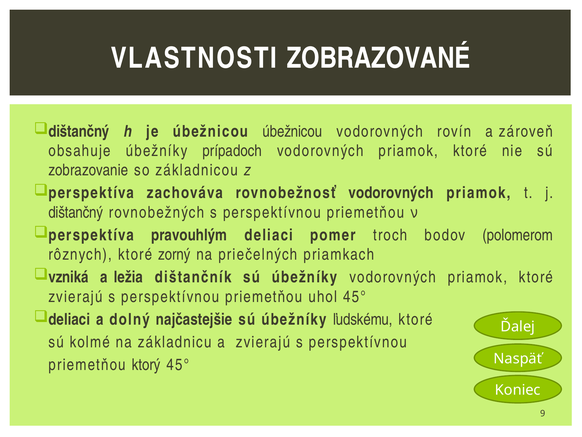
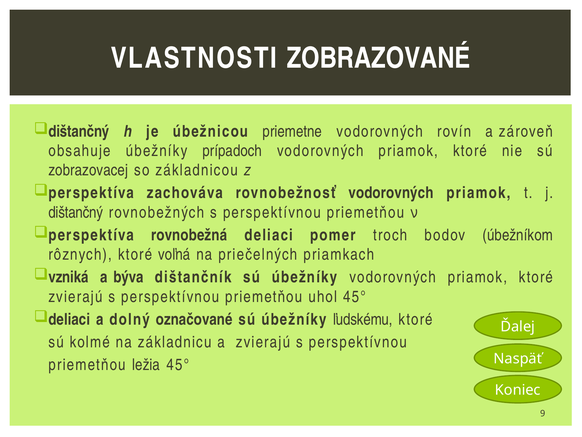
úbežnicou úbežnicou: úbežnicou -> priemetne (292, 131)
zobrazovanie: zobrazovanie -> zobrazovacej (88, 170)
pravouhlým: pravouhlým -> rovnobežná (189, 235)
polomerom: polomerom -> úbežníkom (518, 235)
zorný: zorný -> voľná (174, 254)
ležia: ležia -> býva (129, 277)
najčastejšie: najčastejšie -> označované (194, 319)
ktorý: ktorý -> ležia (146, 364)
